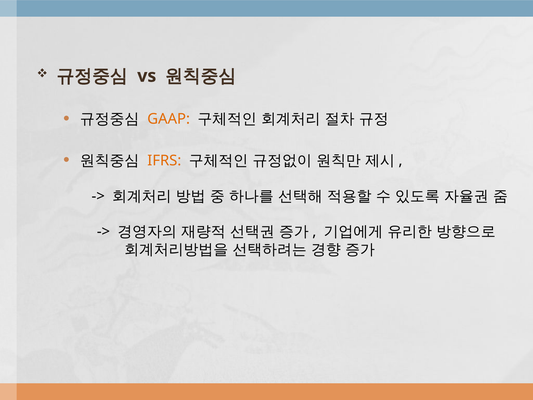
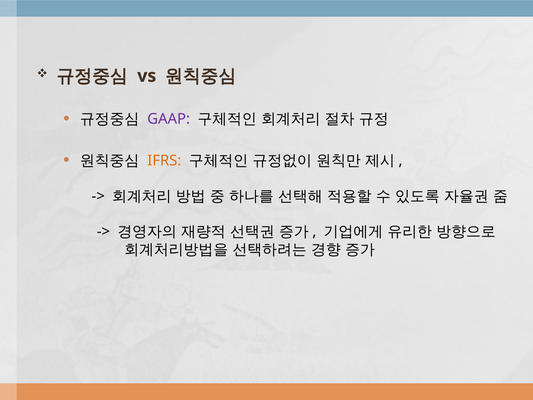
GAAP colour: orange -> purple (169, 119)
